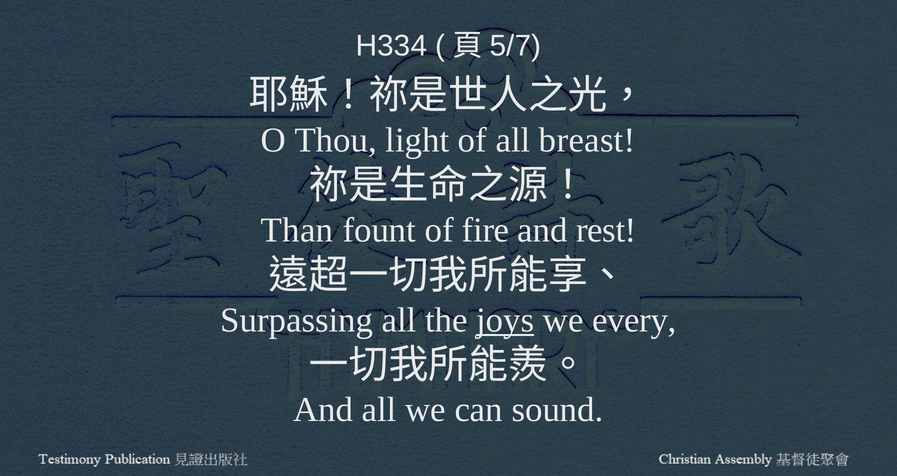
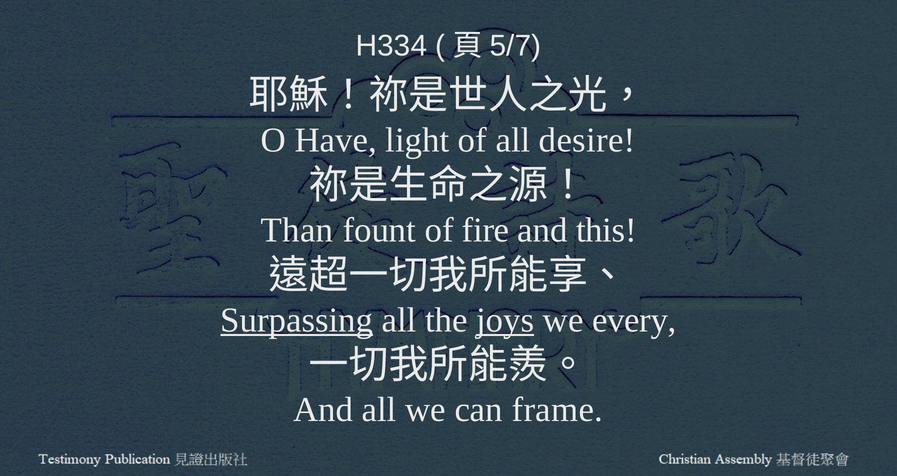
Thou: Thou -> Have (336, 140)
breast: breast -> desire (587, 140)
rest: rest -> this (606, 230)
Surpassing underline: none -> present (297, 320)
sound: sound -> frame (557, 409)
